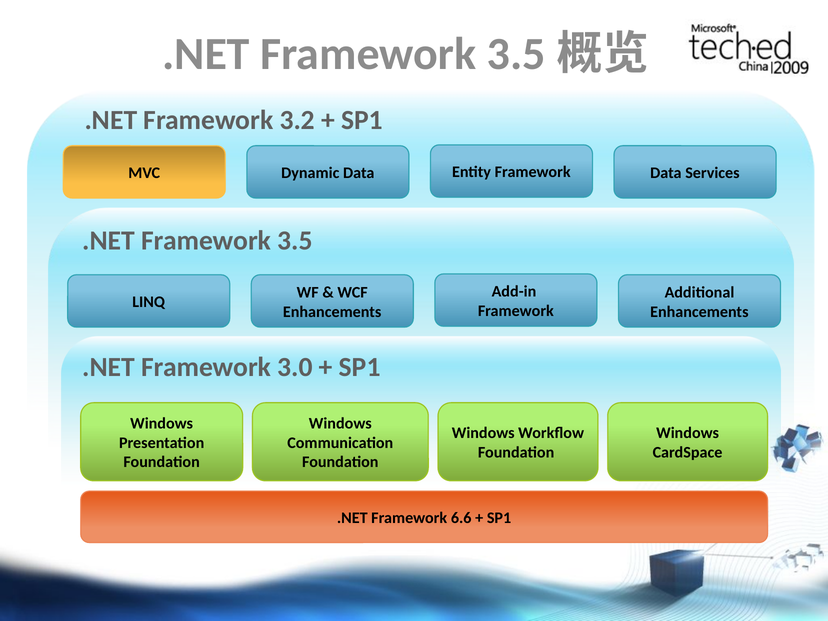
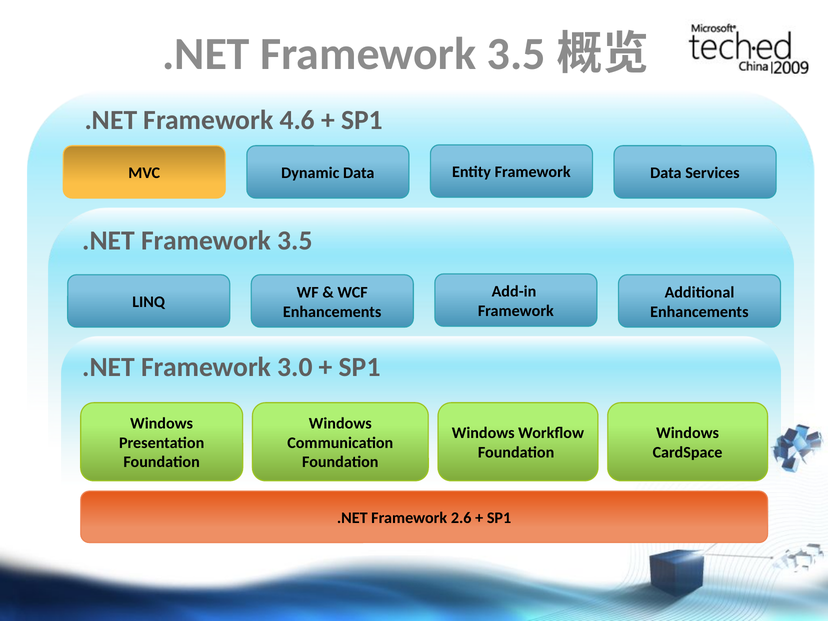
3.2: 3.2 -> 4.6 (297, 120)
6.6: 6.6 -> 2.6 (461, 518)
